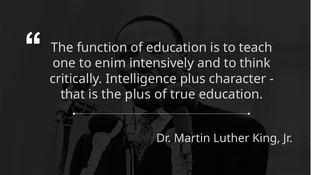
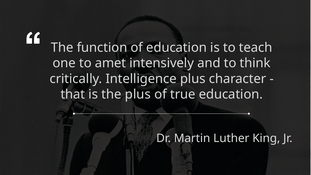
enim: enim -> amet (111, 63)
